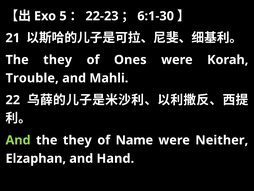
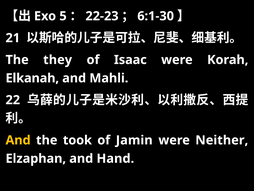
Ones: Ones -> Isaac (130, 60)
Trouble: Trouble -> Elkanah (32, 78)
And colour: light green -> yellow (18, 140)
they: they -> took (77, 140)
Name: Name -> Jamin (134, 140)
